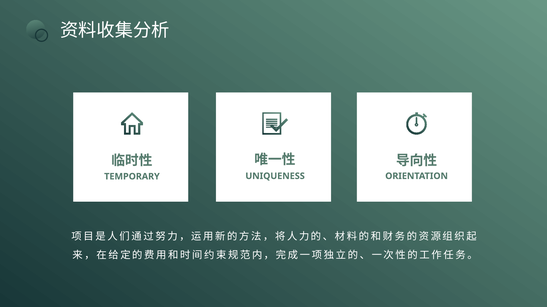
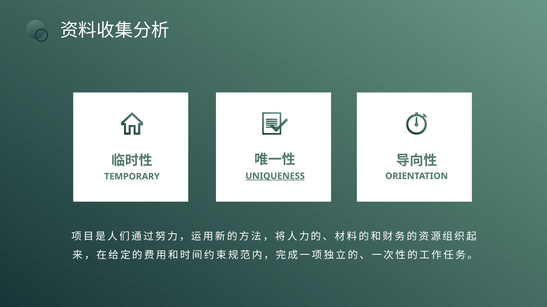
UNIQUENESS underline: none -> present (275, 176)
